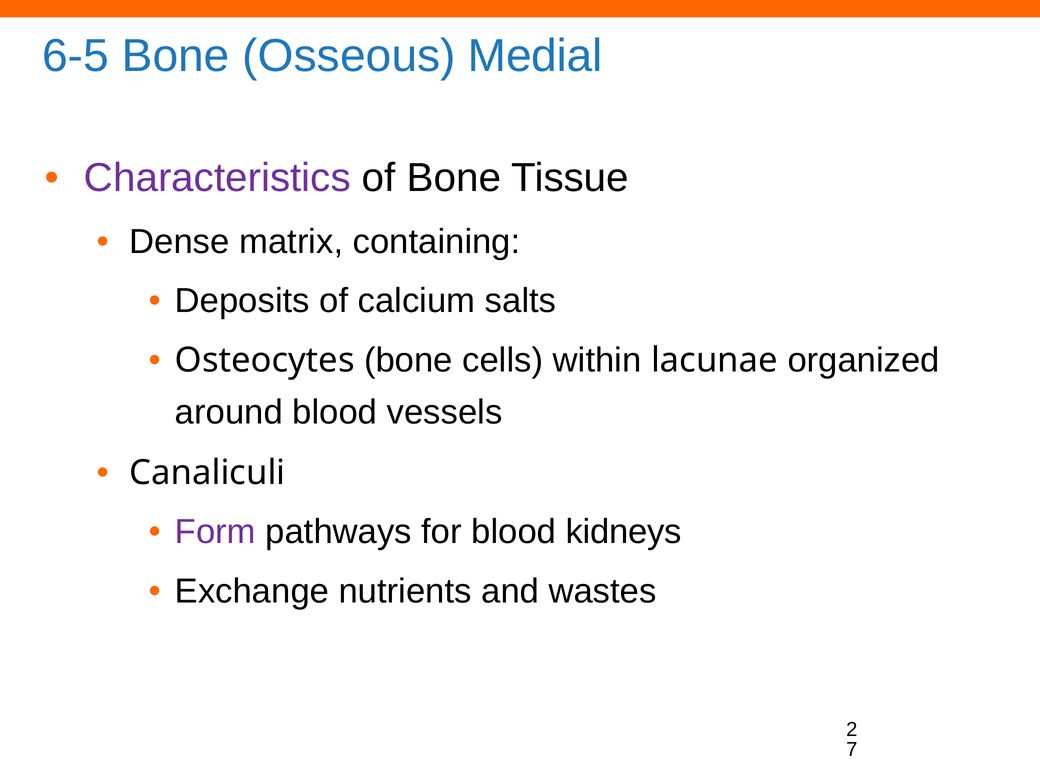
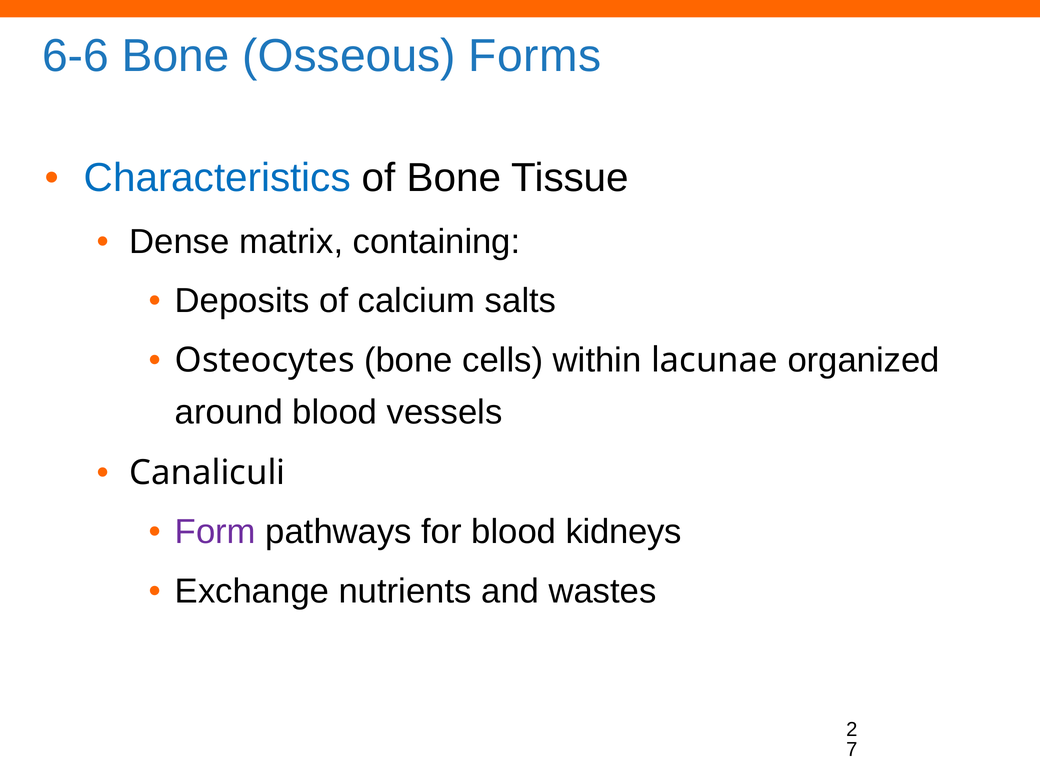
6-5: 6-5 -> 6-6 (75, 56)
Medial: Medial -> Forms (535, 56)
Characteristics colour: purple -> blue (217, 178)
